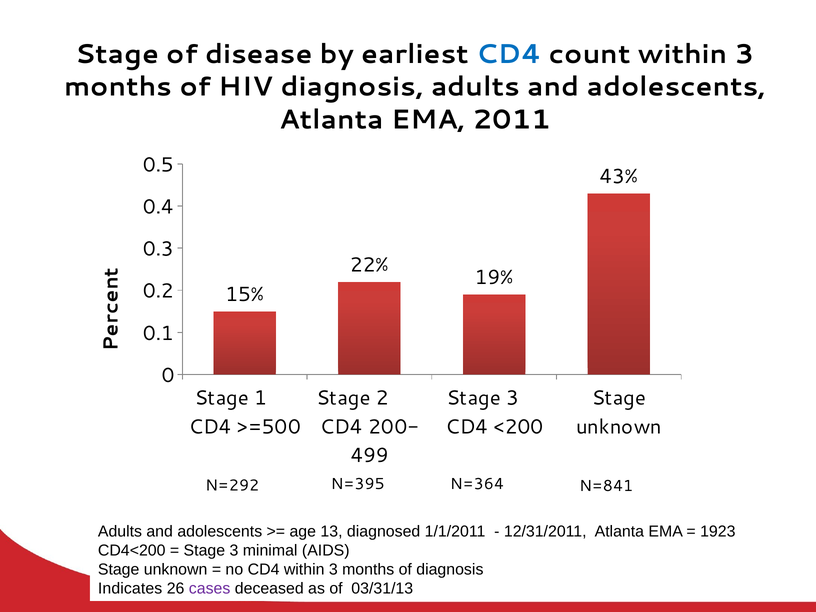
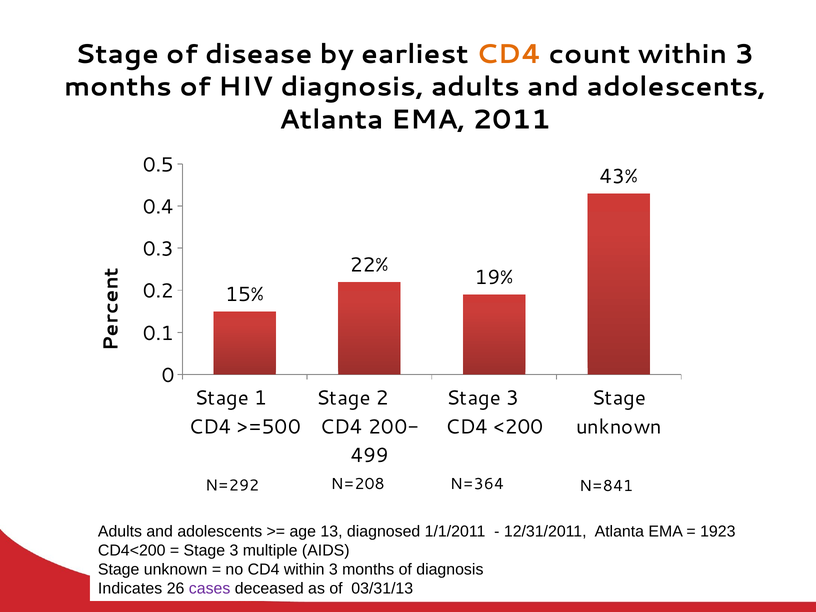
CD4 colour: blue -> orange (509, 54)
N=395: N=395 -> N=208 (358, 484)
minimal: minimal -> multiple (270, 550)
